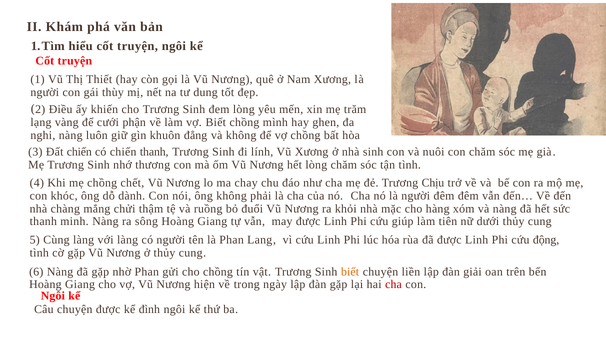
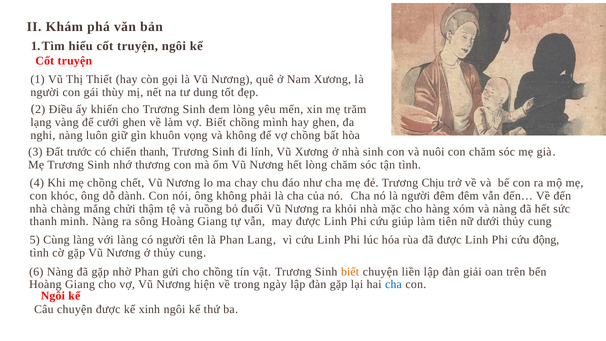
cưới phận: phận -> ghen (134, 122)
đẳng: đẳng -> vọng (196, 135)
Đất chiến: chiến -> trước (79, 152)
cha colour: red -> blue (393, 284)
đình: đình -> xinh (149, 309)
